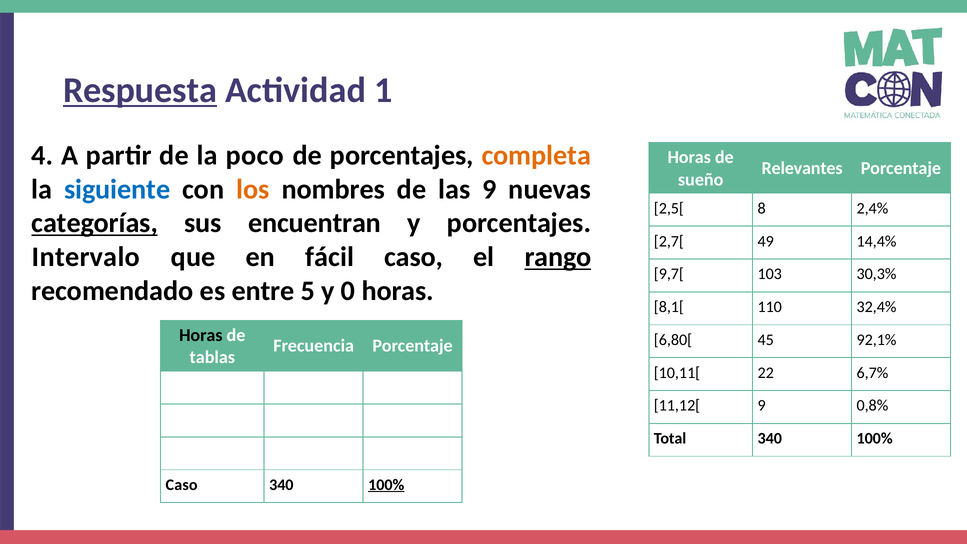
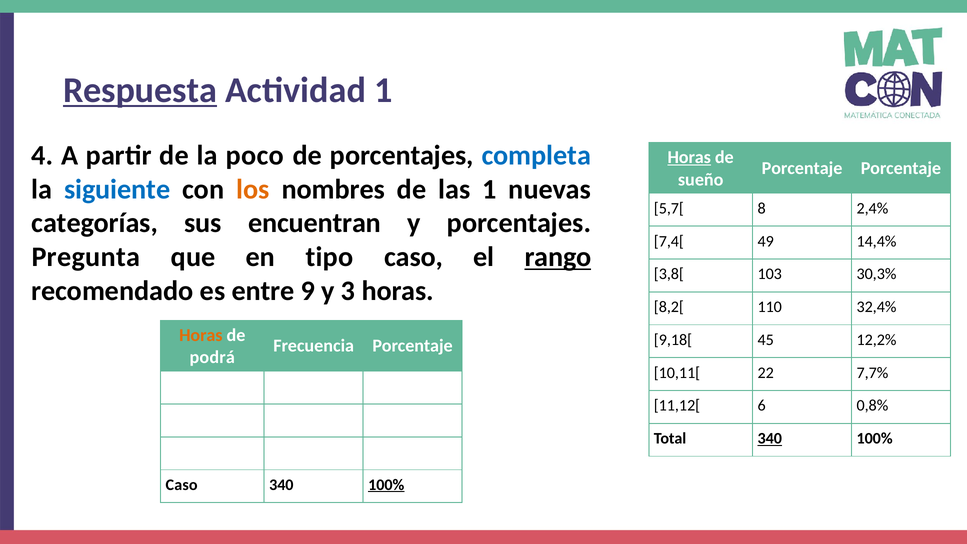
completa colour: orange -> blue (536, 155)
Horas underline: none -> present (689, 157)
Relevantes: Relevantes -> Porcentaje (802, 168)
las 9: 9 -> 1 (489, 189)
2,5[: 2,5[ -> 5,7[ (669, 208)
categorías underline: present -> none (95, 223)
2,7[: 2,7[ -> 7,4[ (669, 241)
Intervalo: Intervalo -> Pregunta (86, 257)
fácil: fácil -> tipo (329, 257)
9,7[: 9,7[ -> 3,8[ (669, 274)
5: 5 -> 9 (308, 291)
0: 0 -> 3 (348, 291)
8,1[: 8,1[ -> 8,2[ (669, 307)
Horas colour: black -> orange (201, 335)
6,80[: 6,80[ -> 9,18[ (673, 340)
92,1%: 92,1% -> 12,2% (876, 340)
tablas: tablas -> podrá (212, 357)
6,7%: 6,7% -> 7,7% (872, 373)
11,12[ 9: 9 -> 6 (762, 406)
340 underline: none -> present (770, 438)
